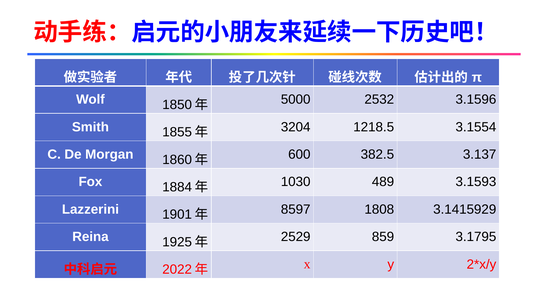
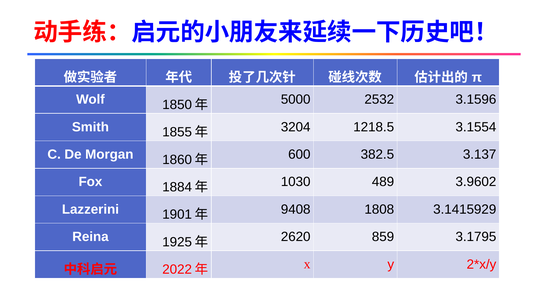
3.1593: 3.1593 -> 3.9602 (476, 182)
8597: 8597 -> 9408 (296, 210)
2529: 2529 -> 2620 (296, 237)
